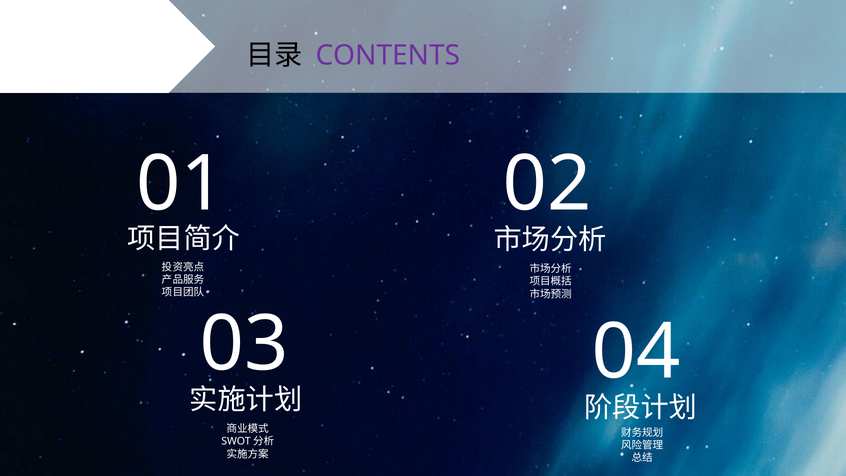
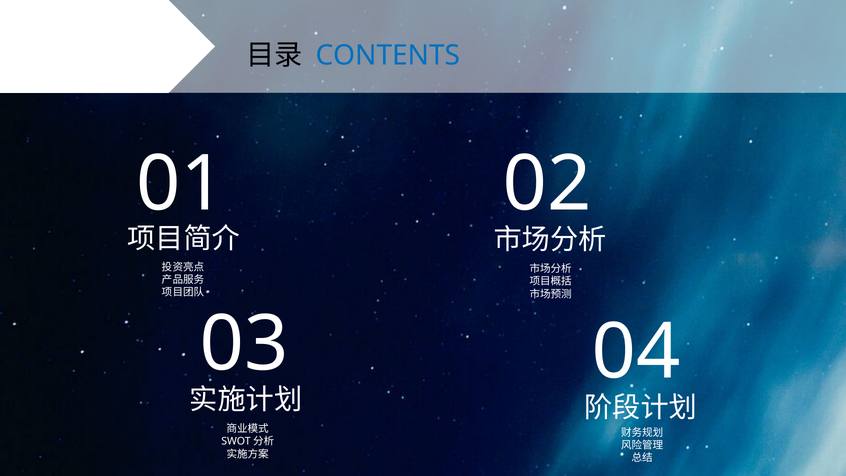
CONTENTS colour: purple -> blue (388, 56)
